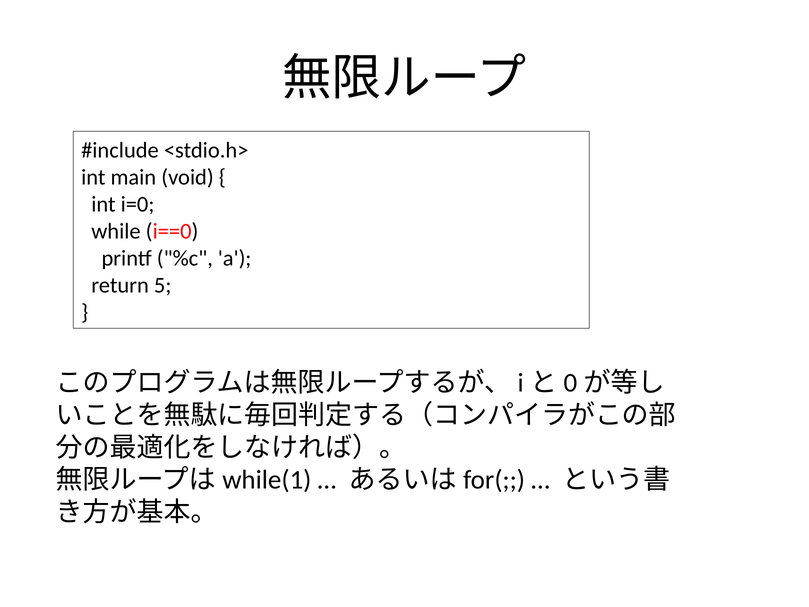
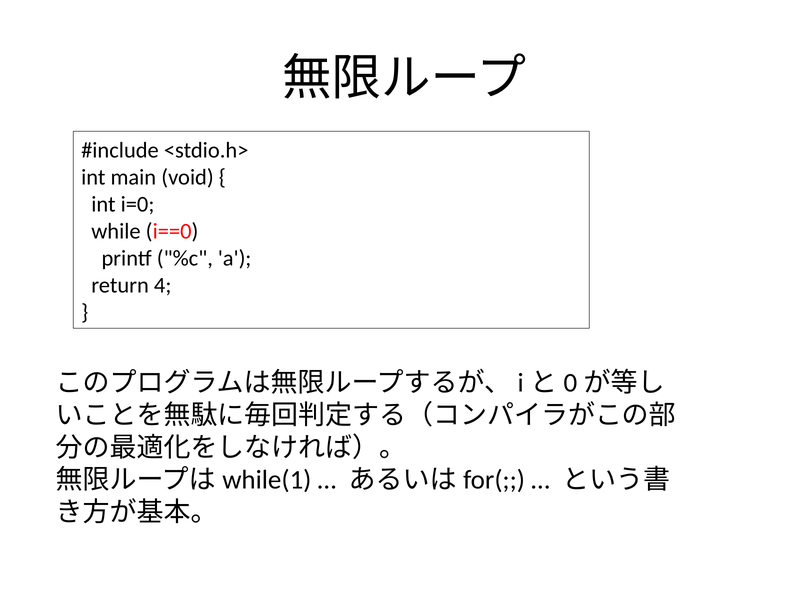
5: 5 -> 4 (163, 285)
